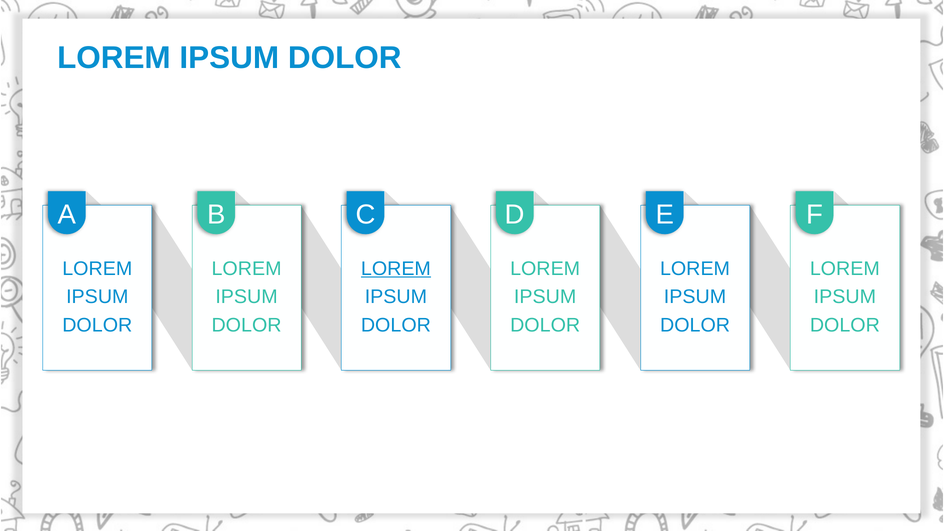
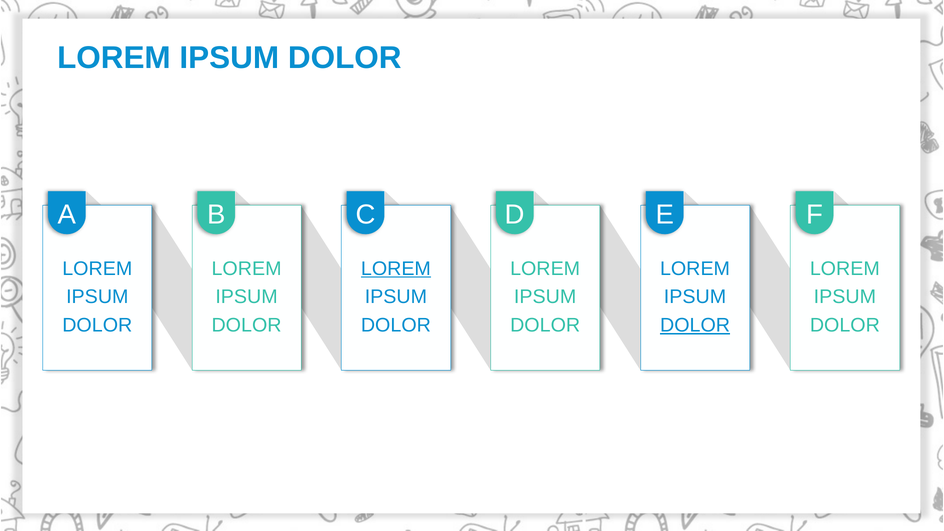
DOLOR underline: none -> present (695, 325)
